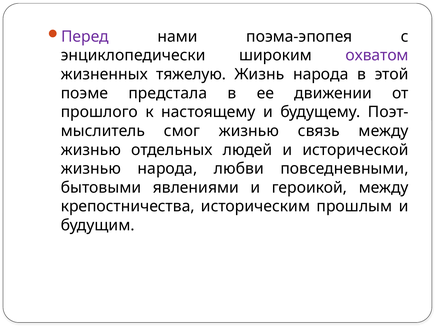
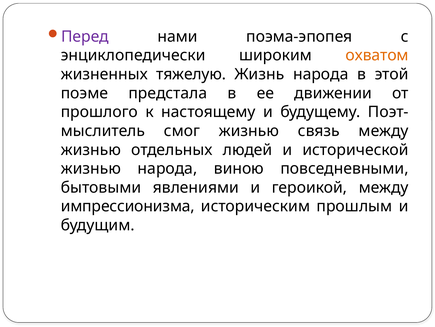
охватом colour: purple -> orange (377, 55)
любви: любви -> виною (239, 168)
крепостничества: крепостничества -> импрессионизма (128, 206)
